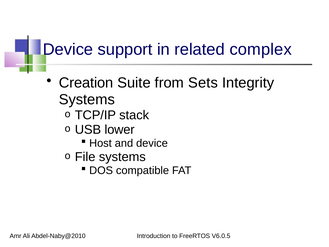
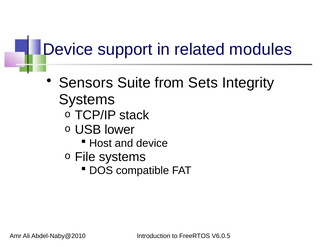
complex: complex -> modules (261, 50)
Creation: Creation -> Sensors (86, 83)
